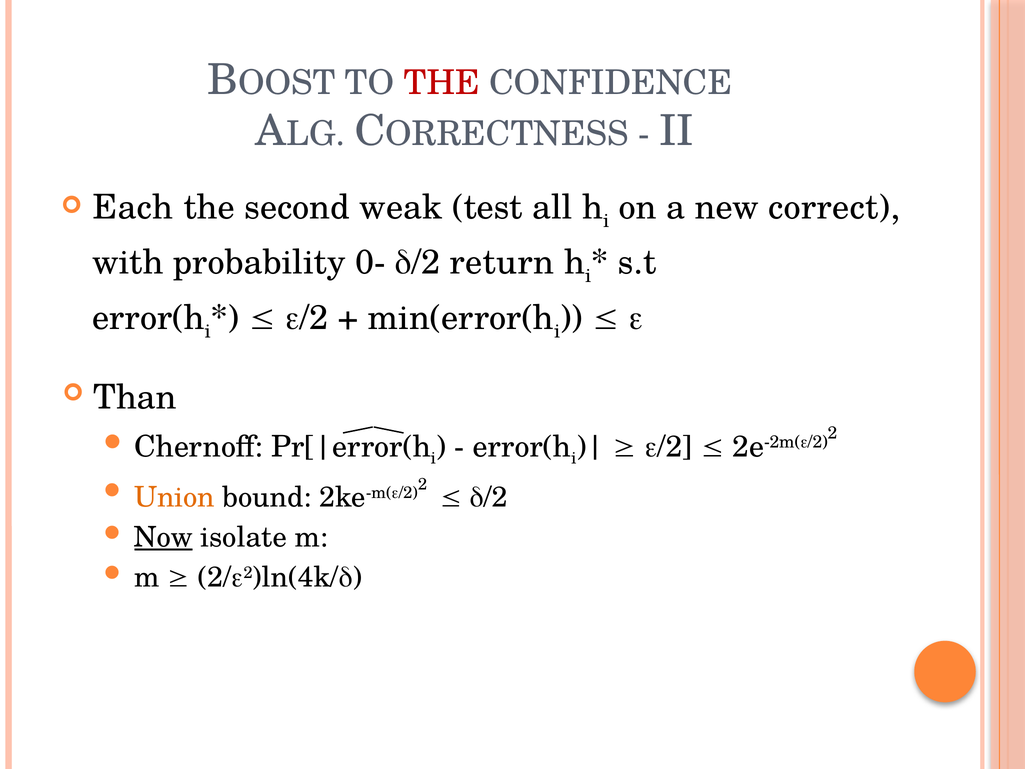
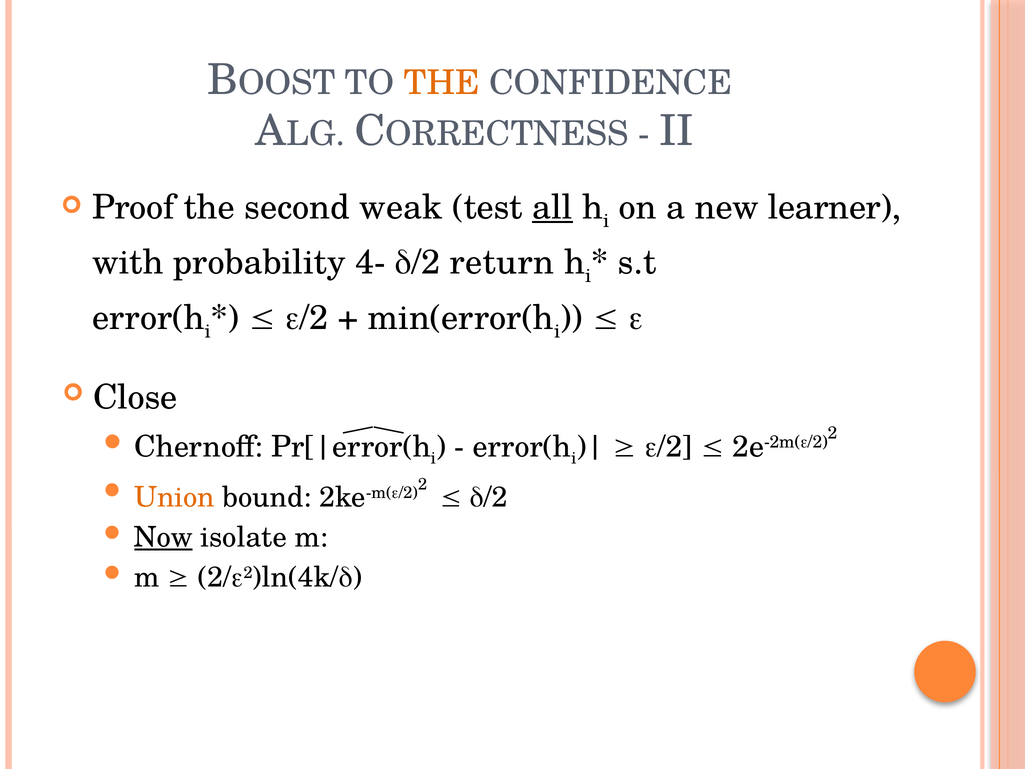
THE colour: red -> orange (442, 83)
Each: Each -> Proof (133, 207)
all underline: none -> present (552, 207)
correct: correct -> learner (834, 207)
0-: 0- -> 4- (370, 263)
Than: Than -> Close (135, 397)
